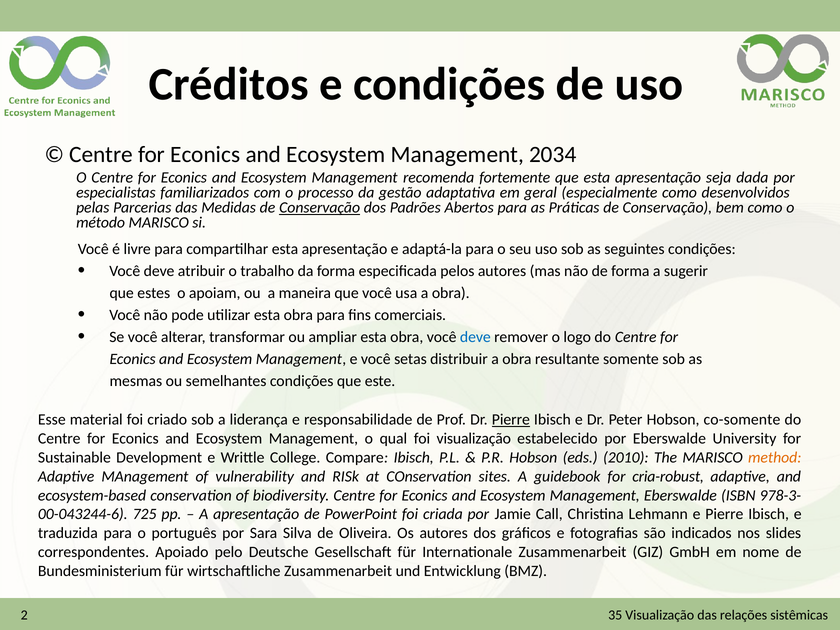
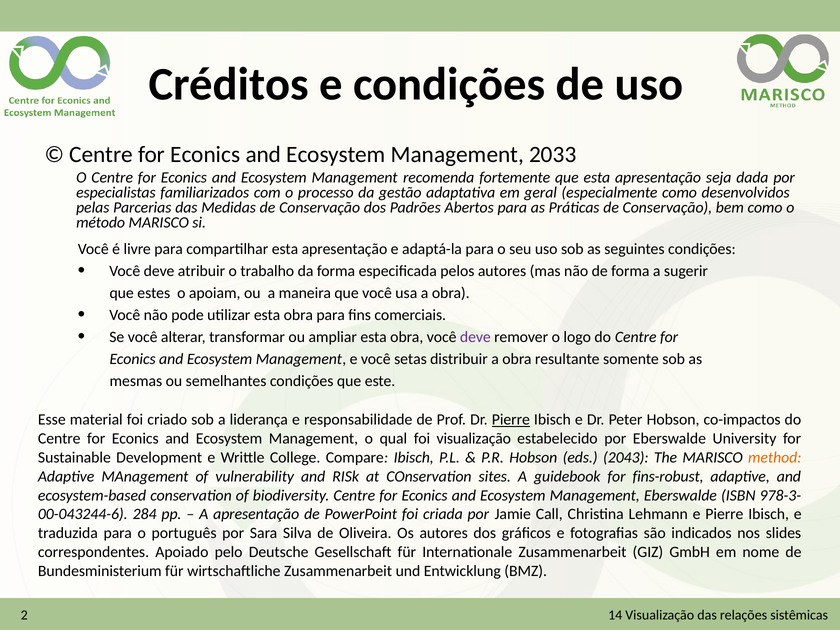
2034: 2034 -> 2033 (553, 155)
Conservação underline: present -> none (320, 208)
deve colour: blue -> purple (475, 337)
co-somente: co-somente -> co-impactos (742, 420)
2010: 2010 -> 2043 (626, 458)
cria-robust: cria-robust -> fins-robust (668, 476)
725: 725 -> 284 (145, 514)
35: 35 -> 14 (615, 615)
